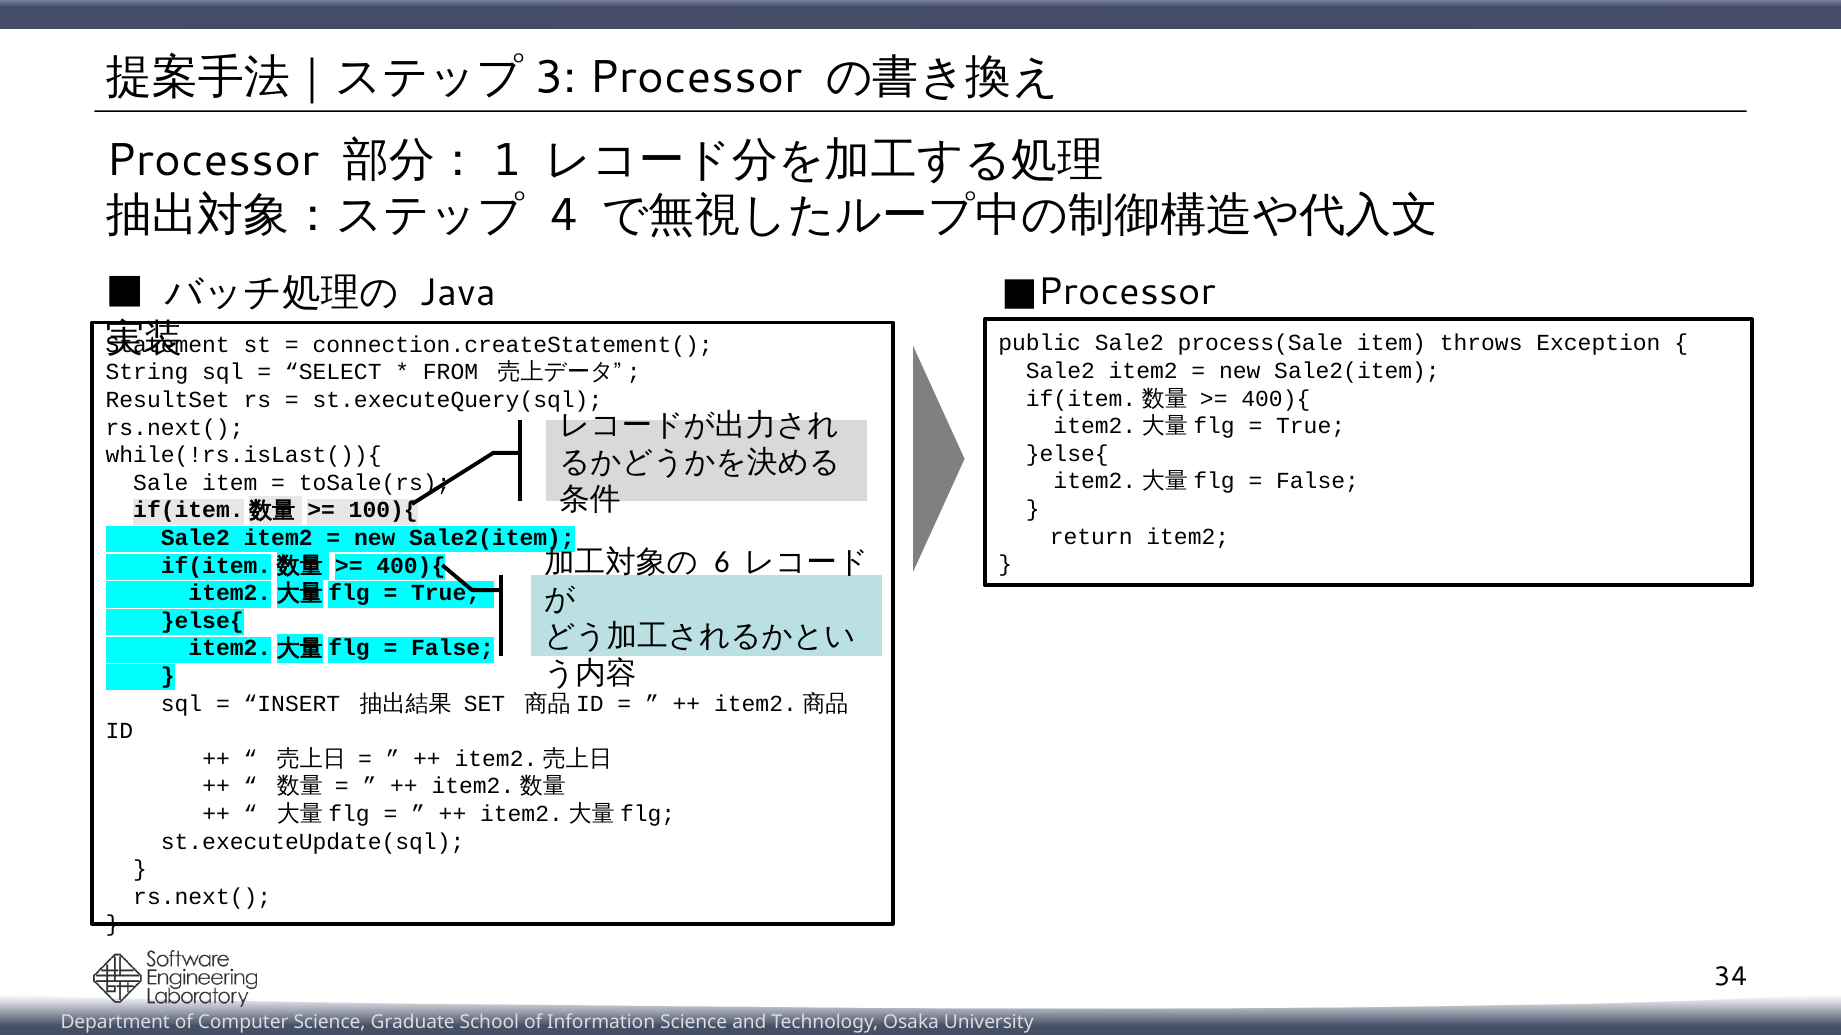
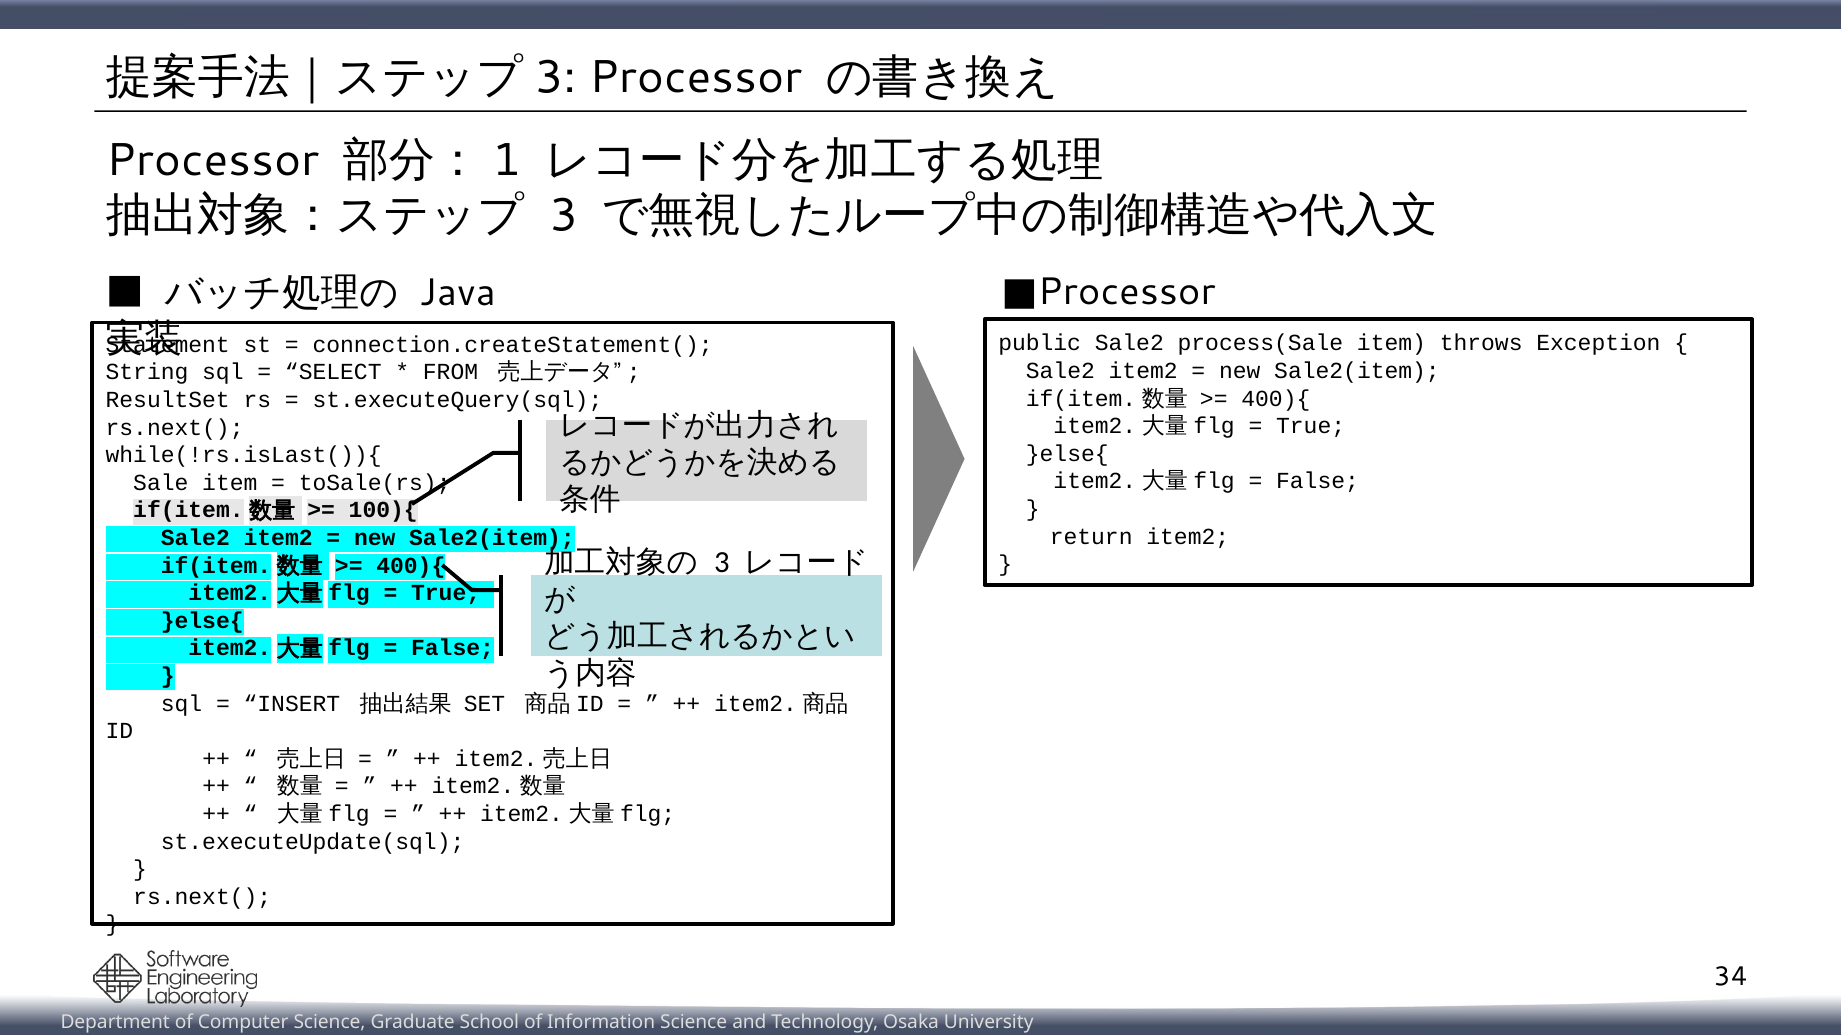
4: 4 -> 3 (564, 215)
6: 6 -> 3 (722, 563)
